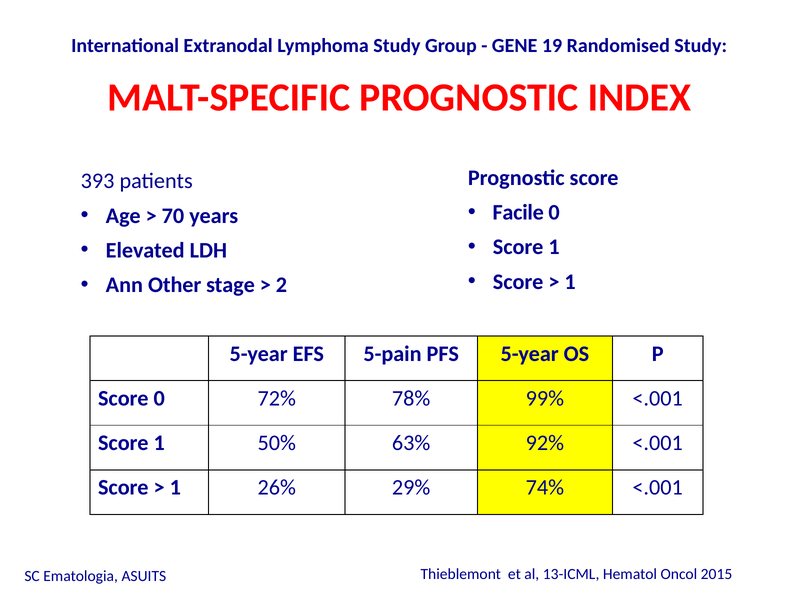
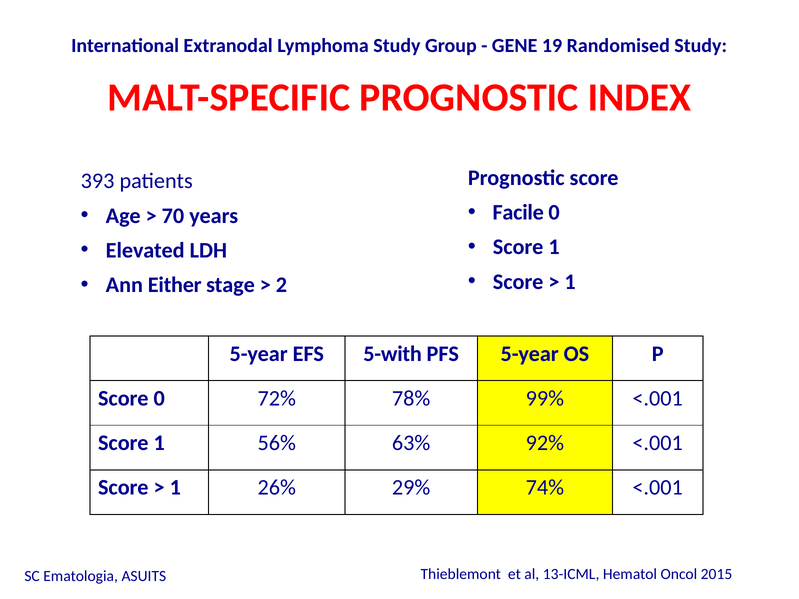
Other: Other -> Either (175, 285)
5-pain: 5-pain -> 5-with (393, 354)
50%: 50% -> 56% (277, 443)
